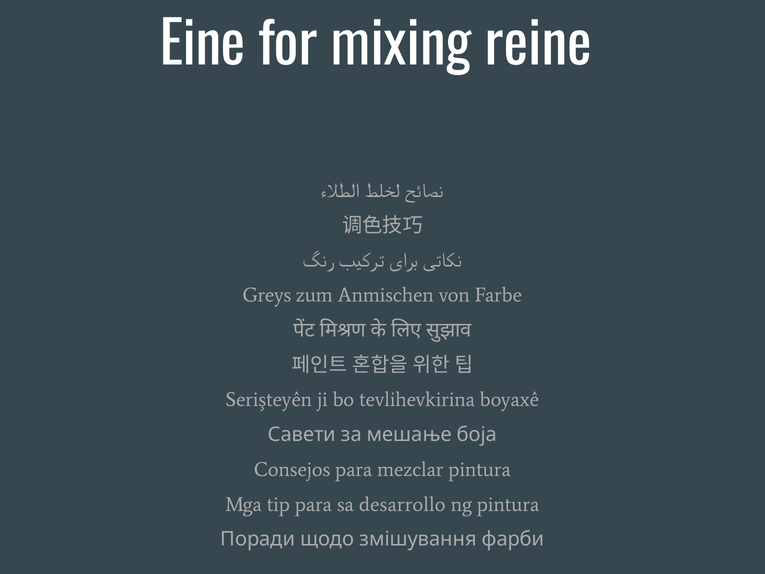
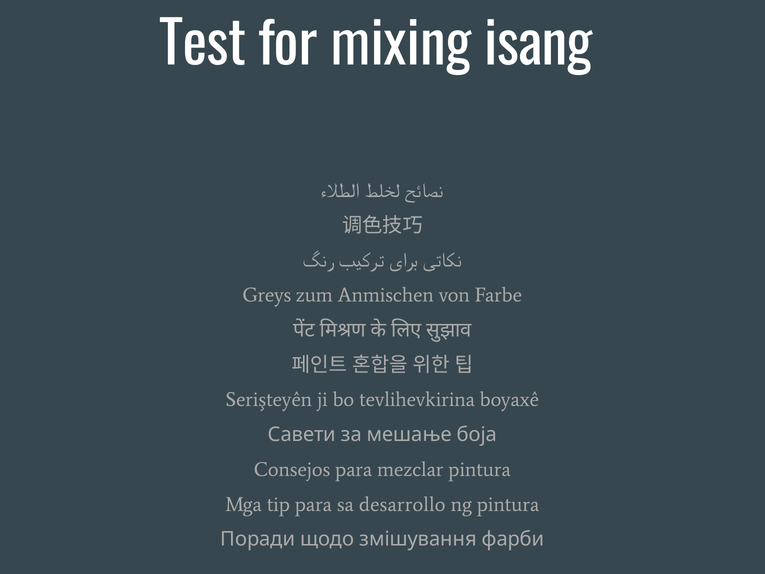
Eine: Eine -> Test (203, 46)
reine: reine -> isang (539, 46)
